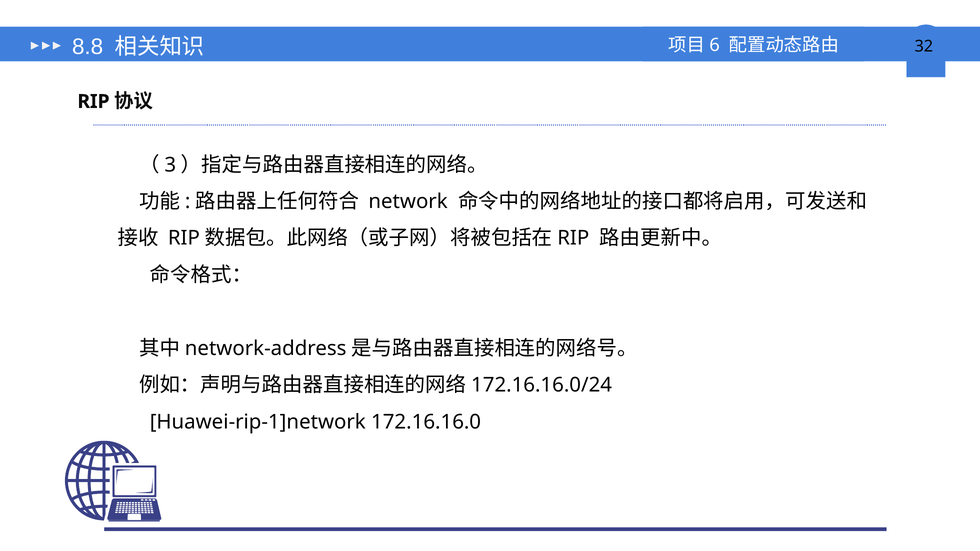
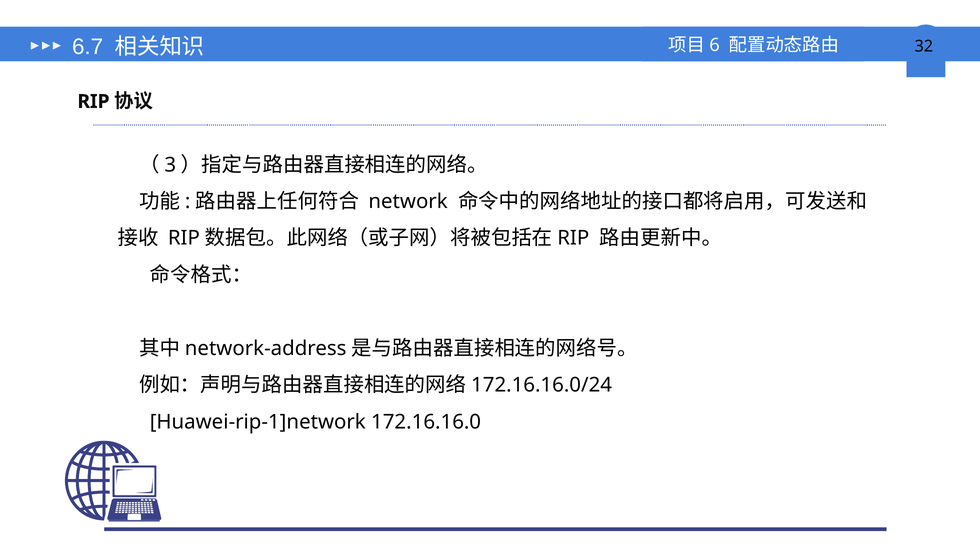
8.8: 8.8 -> 6.7 (88, 47)
